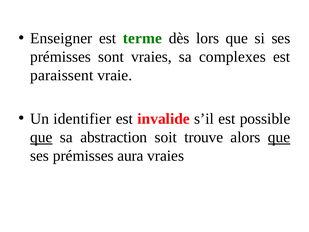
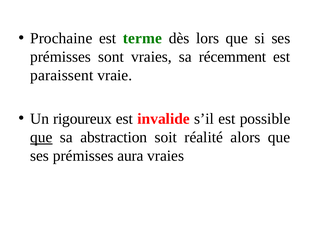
Enseigner: Enseigner -> Prochaine (61, 38)
complexes: complexes -> récemment (233, 57)
identifier: identifier -> rigoureux (82, 119)
trouve: trouve -> réalité (204, 137)
que underline: present -> none (279, 137)
